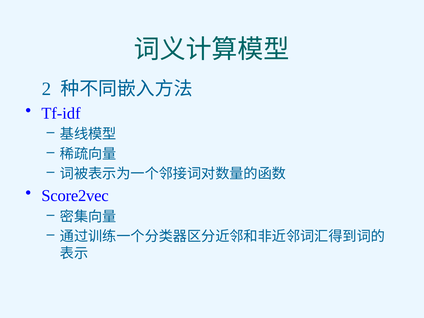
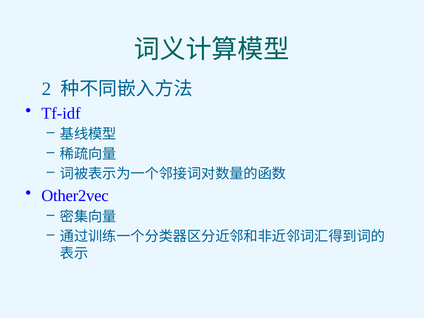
Score2vec: Score2vec -> Other2vec (75, 196)
